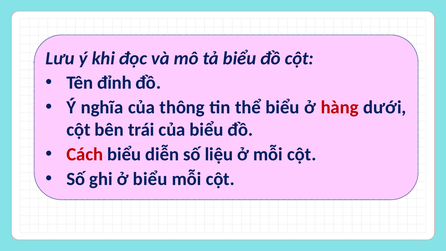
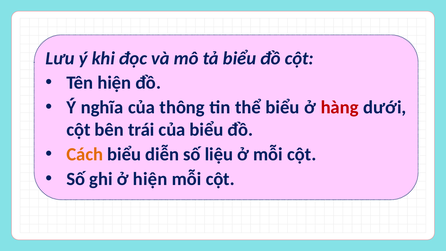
Tên đỉnh: đỉnh -> hiện (114, 83)
Cách colour: red -> orange (85, 154)
ở biểu: biểu -> hiện (150, 179)
